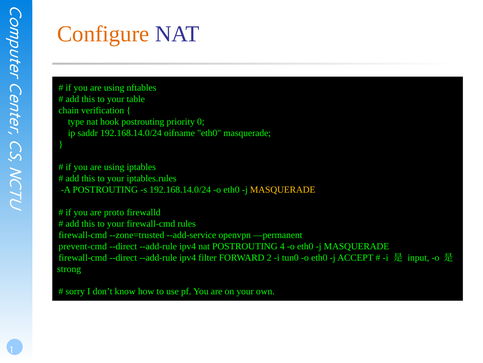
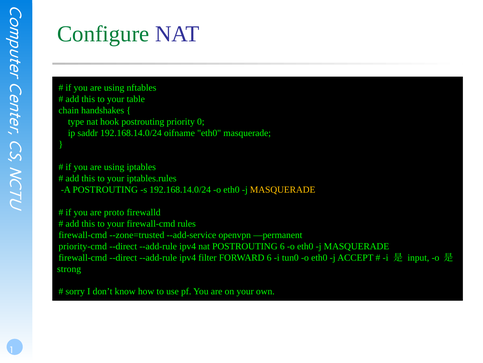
Configure colour: orange -> green (103, 34)
verification: verification -> handshakes (103, 110)
prevent-cmd: prevent-cmd -> priority-cmd (83, 246)
POSTROUTING 4: 4 -> 6 (282, 246)
FORWARD 2: 2 -> 6 (269, 257)
